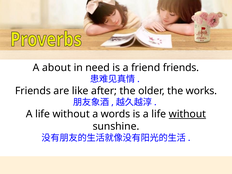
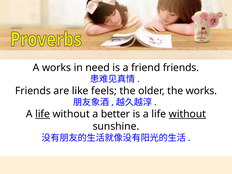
A about: about -> works (57, 68)
after: after -> feels (104, 91)
life underline: none -> present (43, 114)
words: words -> better (115, 114)
